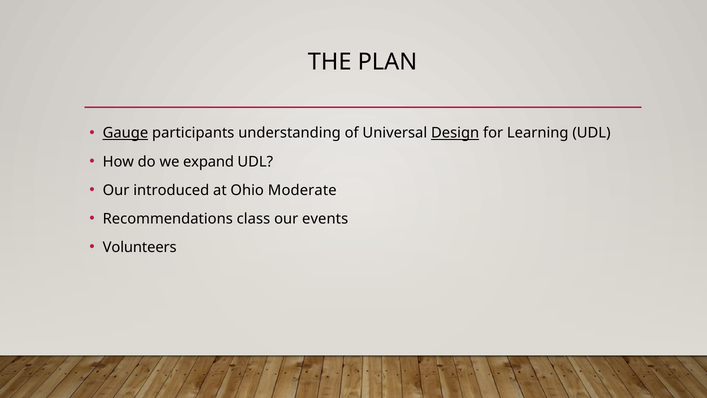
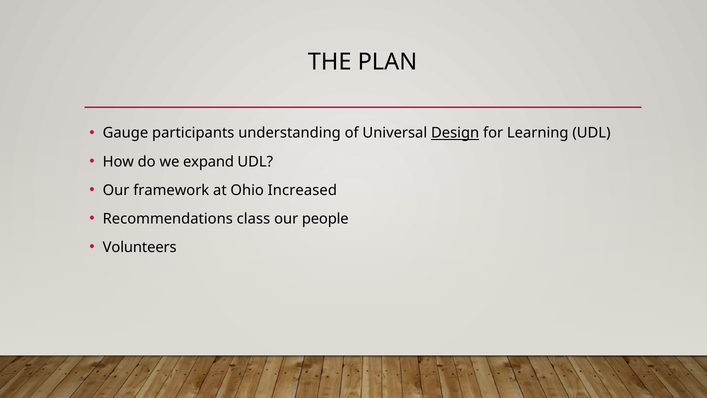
Gauge underline: present -> none (125, 133)
introduced: introduced -> framework (171, 190)
Moderate: Moderate -> Increased (302, 190)
events: events -> people (325, 219)
